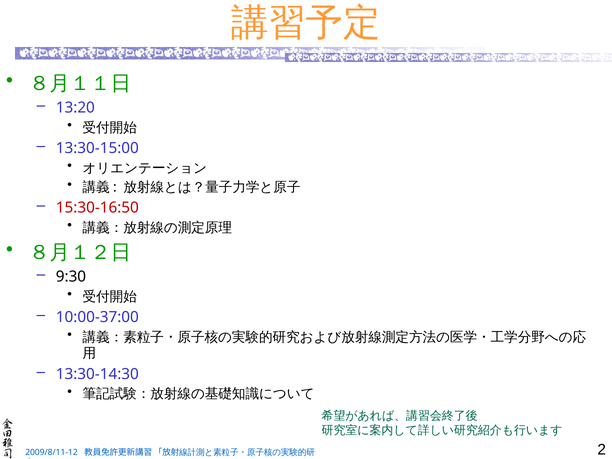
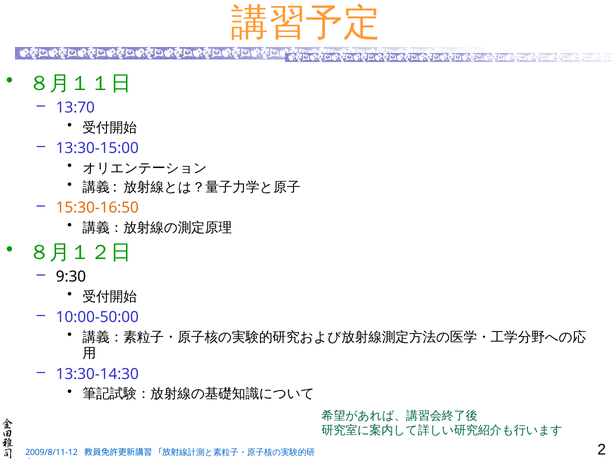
13:20: 13:20 -> 13:70 (75, 108)
15:30-16:50 colour: red -> orange (97, 208)
10:00-37:00: 10:00-37:00 -> 10:00-50:00 (97, 317)
